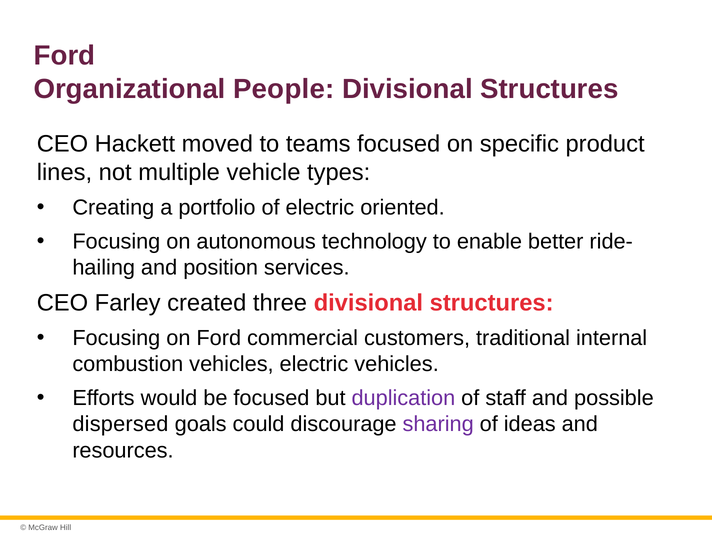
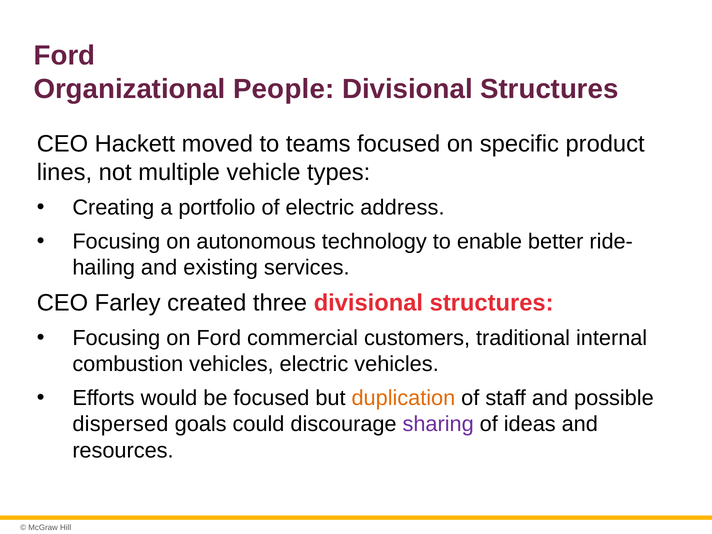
oriented: oriented -> address (402, 208)
position: position -> existing (221, 268)
duplication colour: purple -> orange (403, 398)
